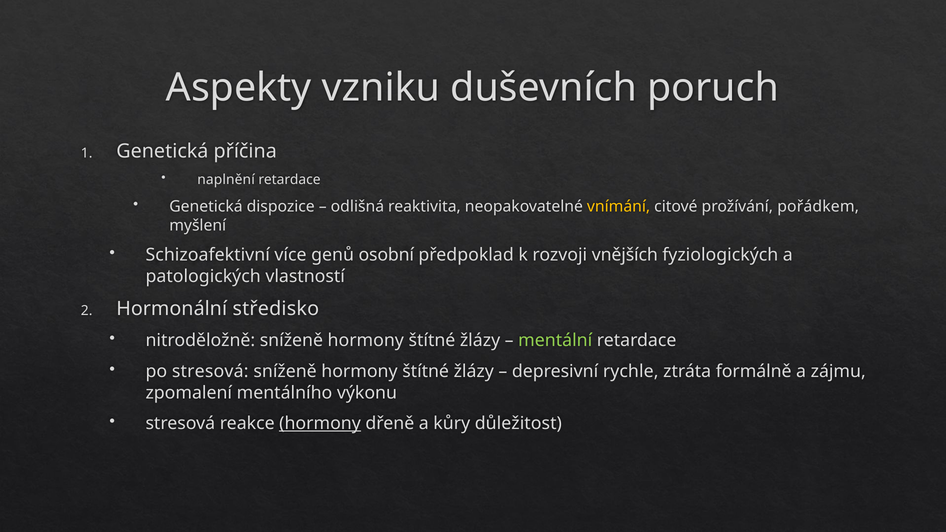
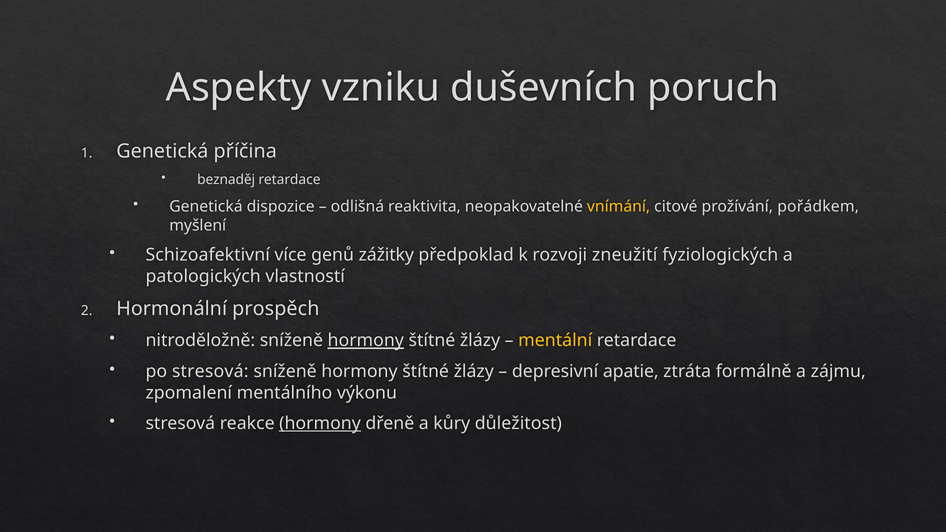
naplnění: naplnění -> beznaděj (226, 180)
osobní: osobní -> zážitky (386, 255)
vnějších: vnějších -> zneužití (625, 255)
středisko: středisko -> prospěch (276, 309)
hormony underline: none -> present (366, 341)
mentální colour: light green -> yellow (555, 341)
rychle: rychle -> apatie (631, 371)
